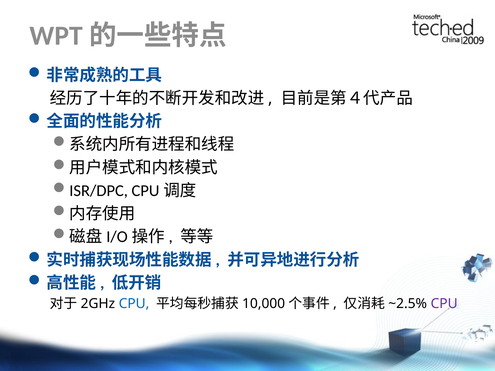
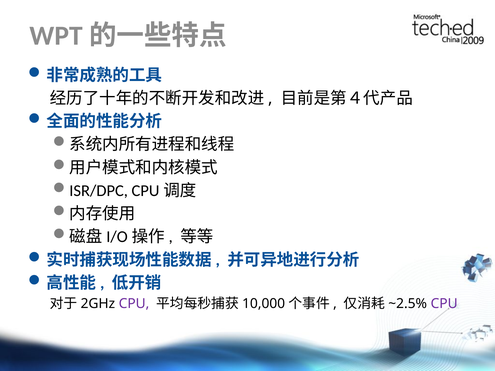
CPU colour: blue -> purple (134, 304)
